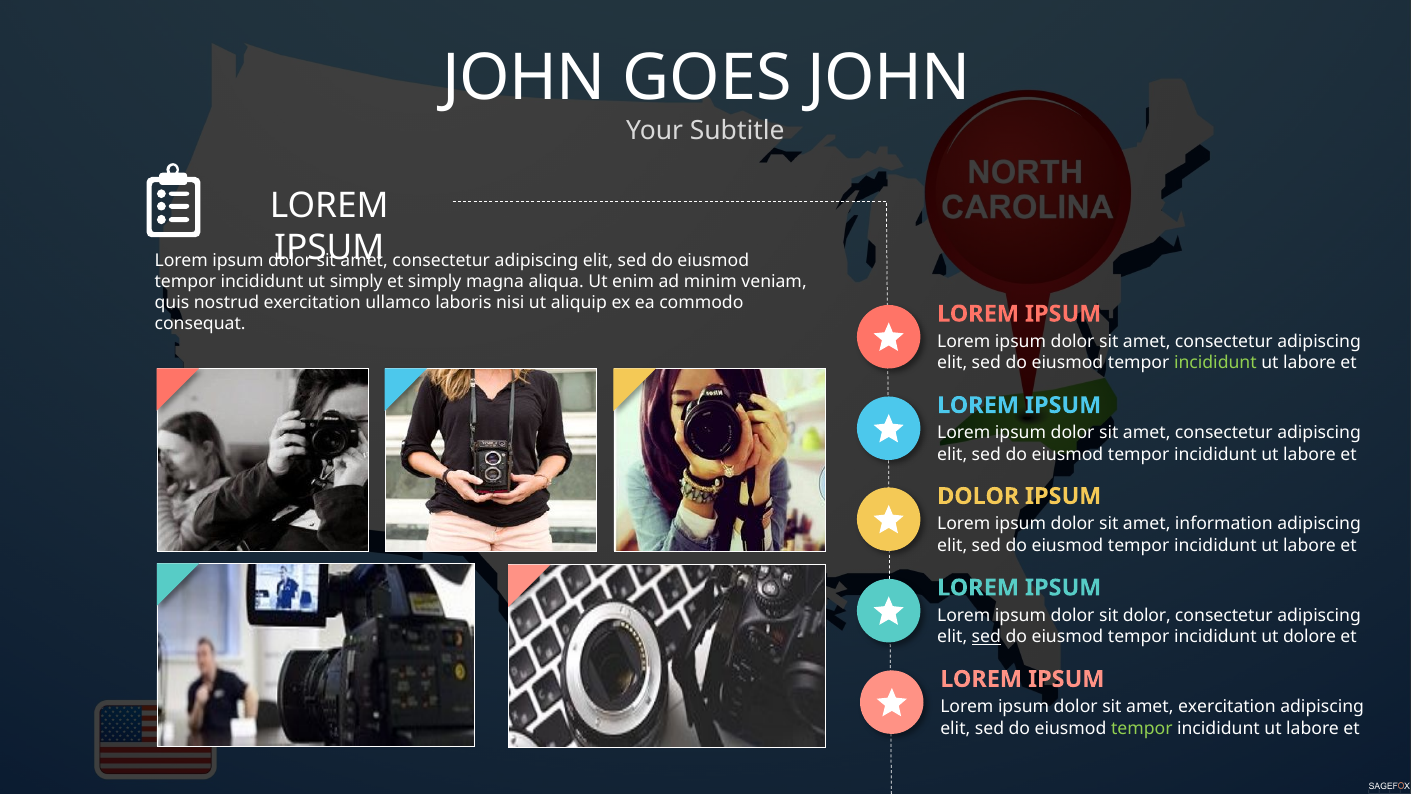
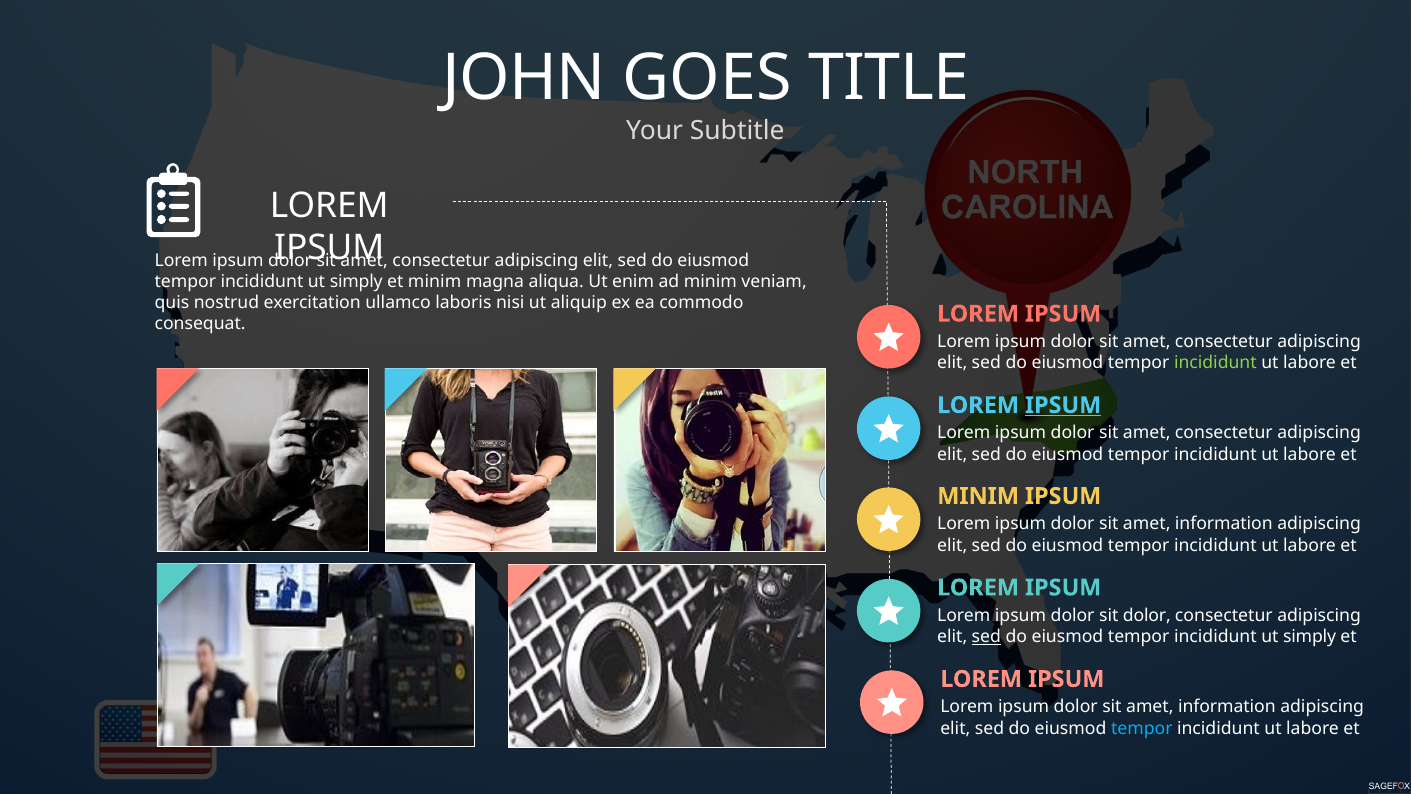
GOES JOHN: JOHN -> TITLE (889, 78)
simply: simply -> minim (435, 281)
IPSUM underline: none -> present (1063, 405)
DOLOR: DOLOR -> MINIM (978, 496)
dolore: dolore -> simply (1310, 636)
exercitation: exercitation -> information (1227, 707)
tempor colour: light green -> light blue (1142, 728)
